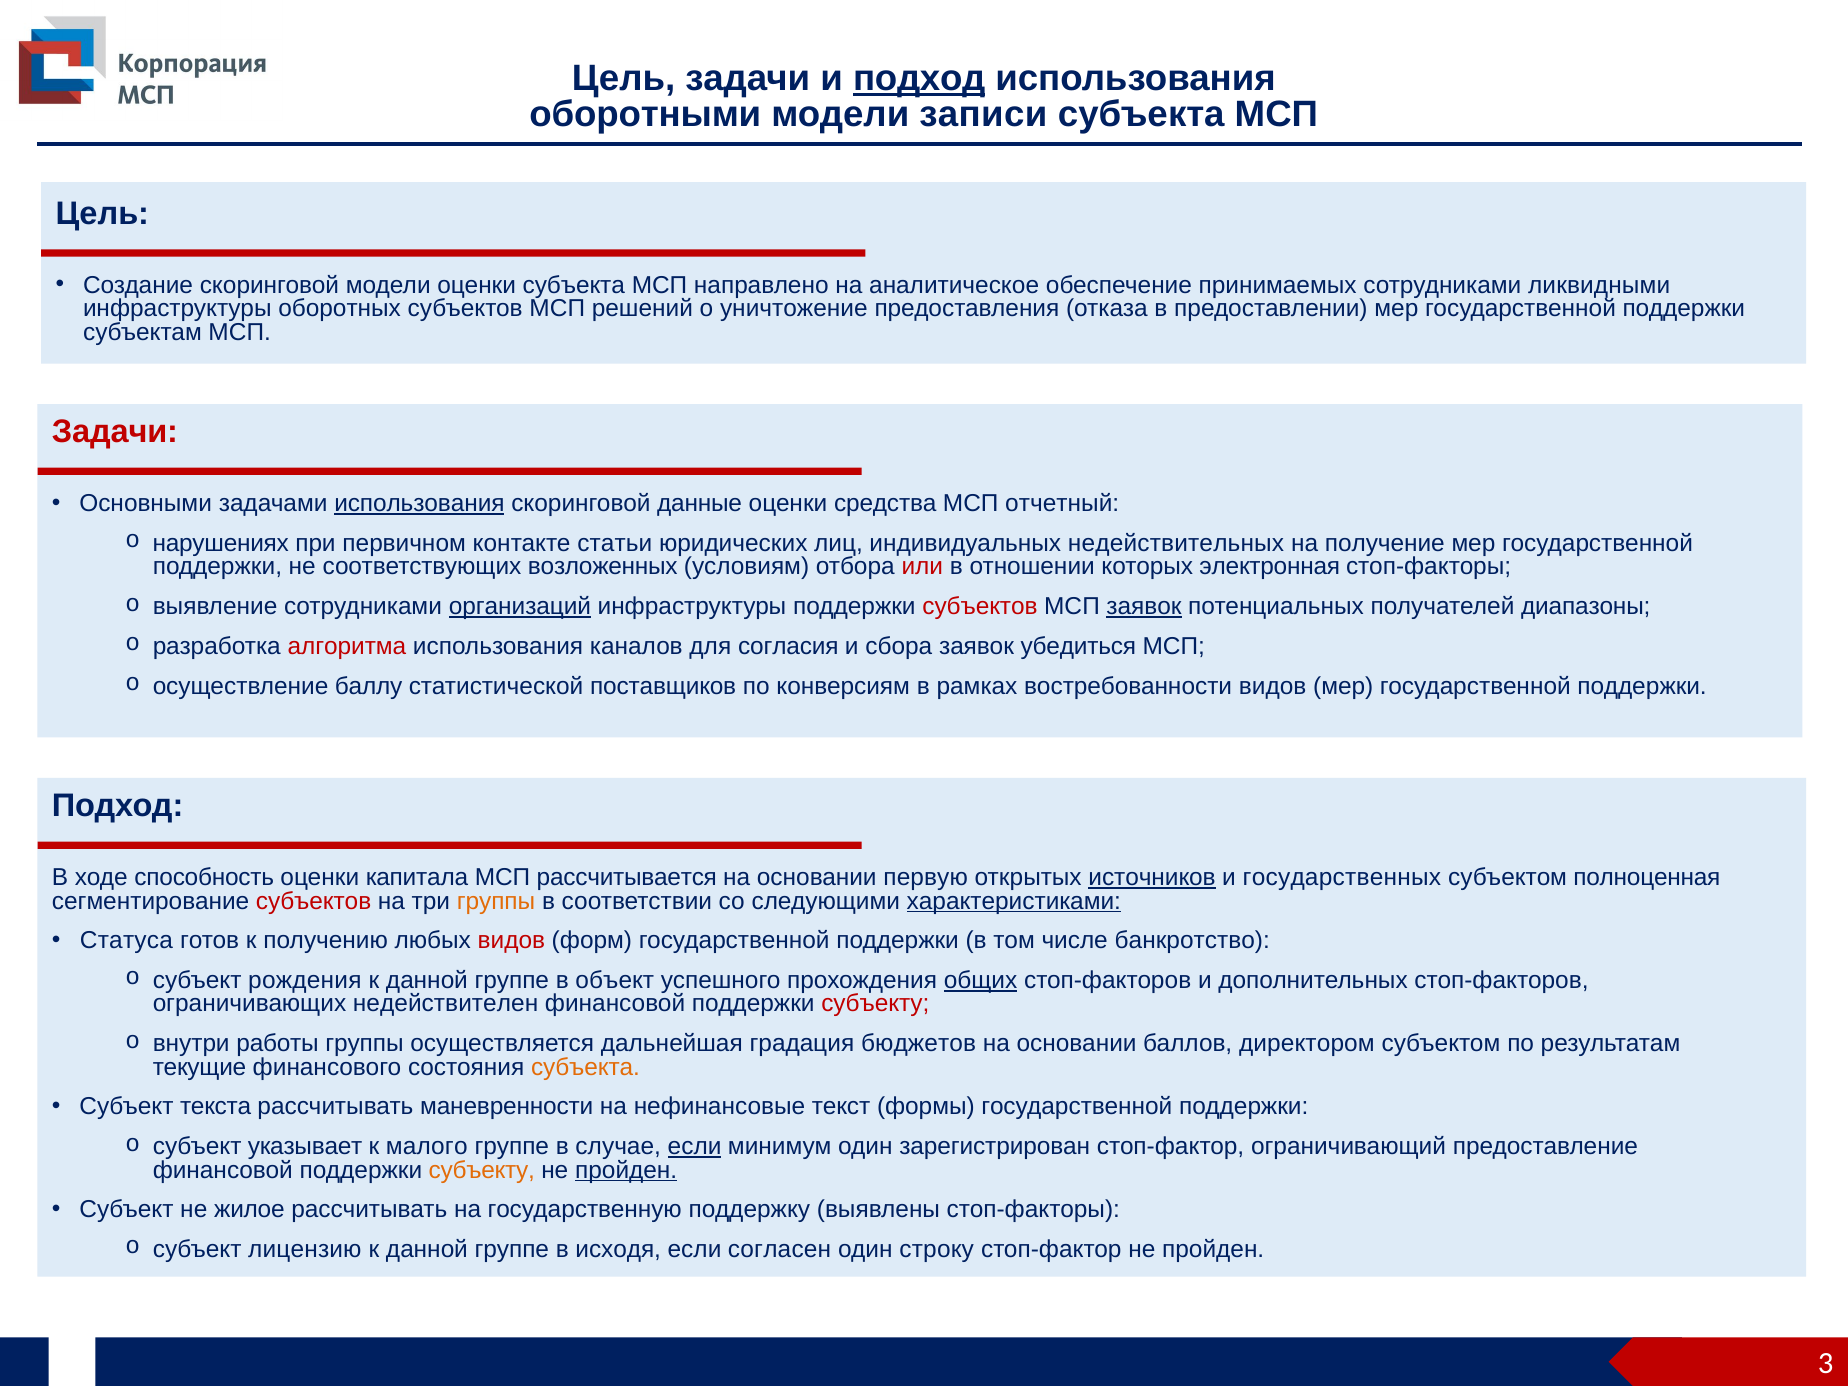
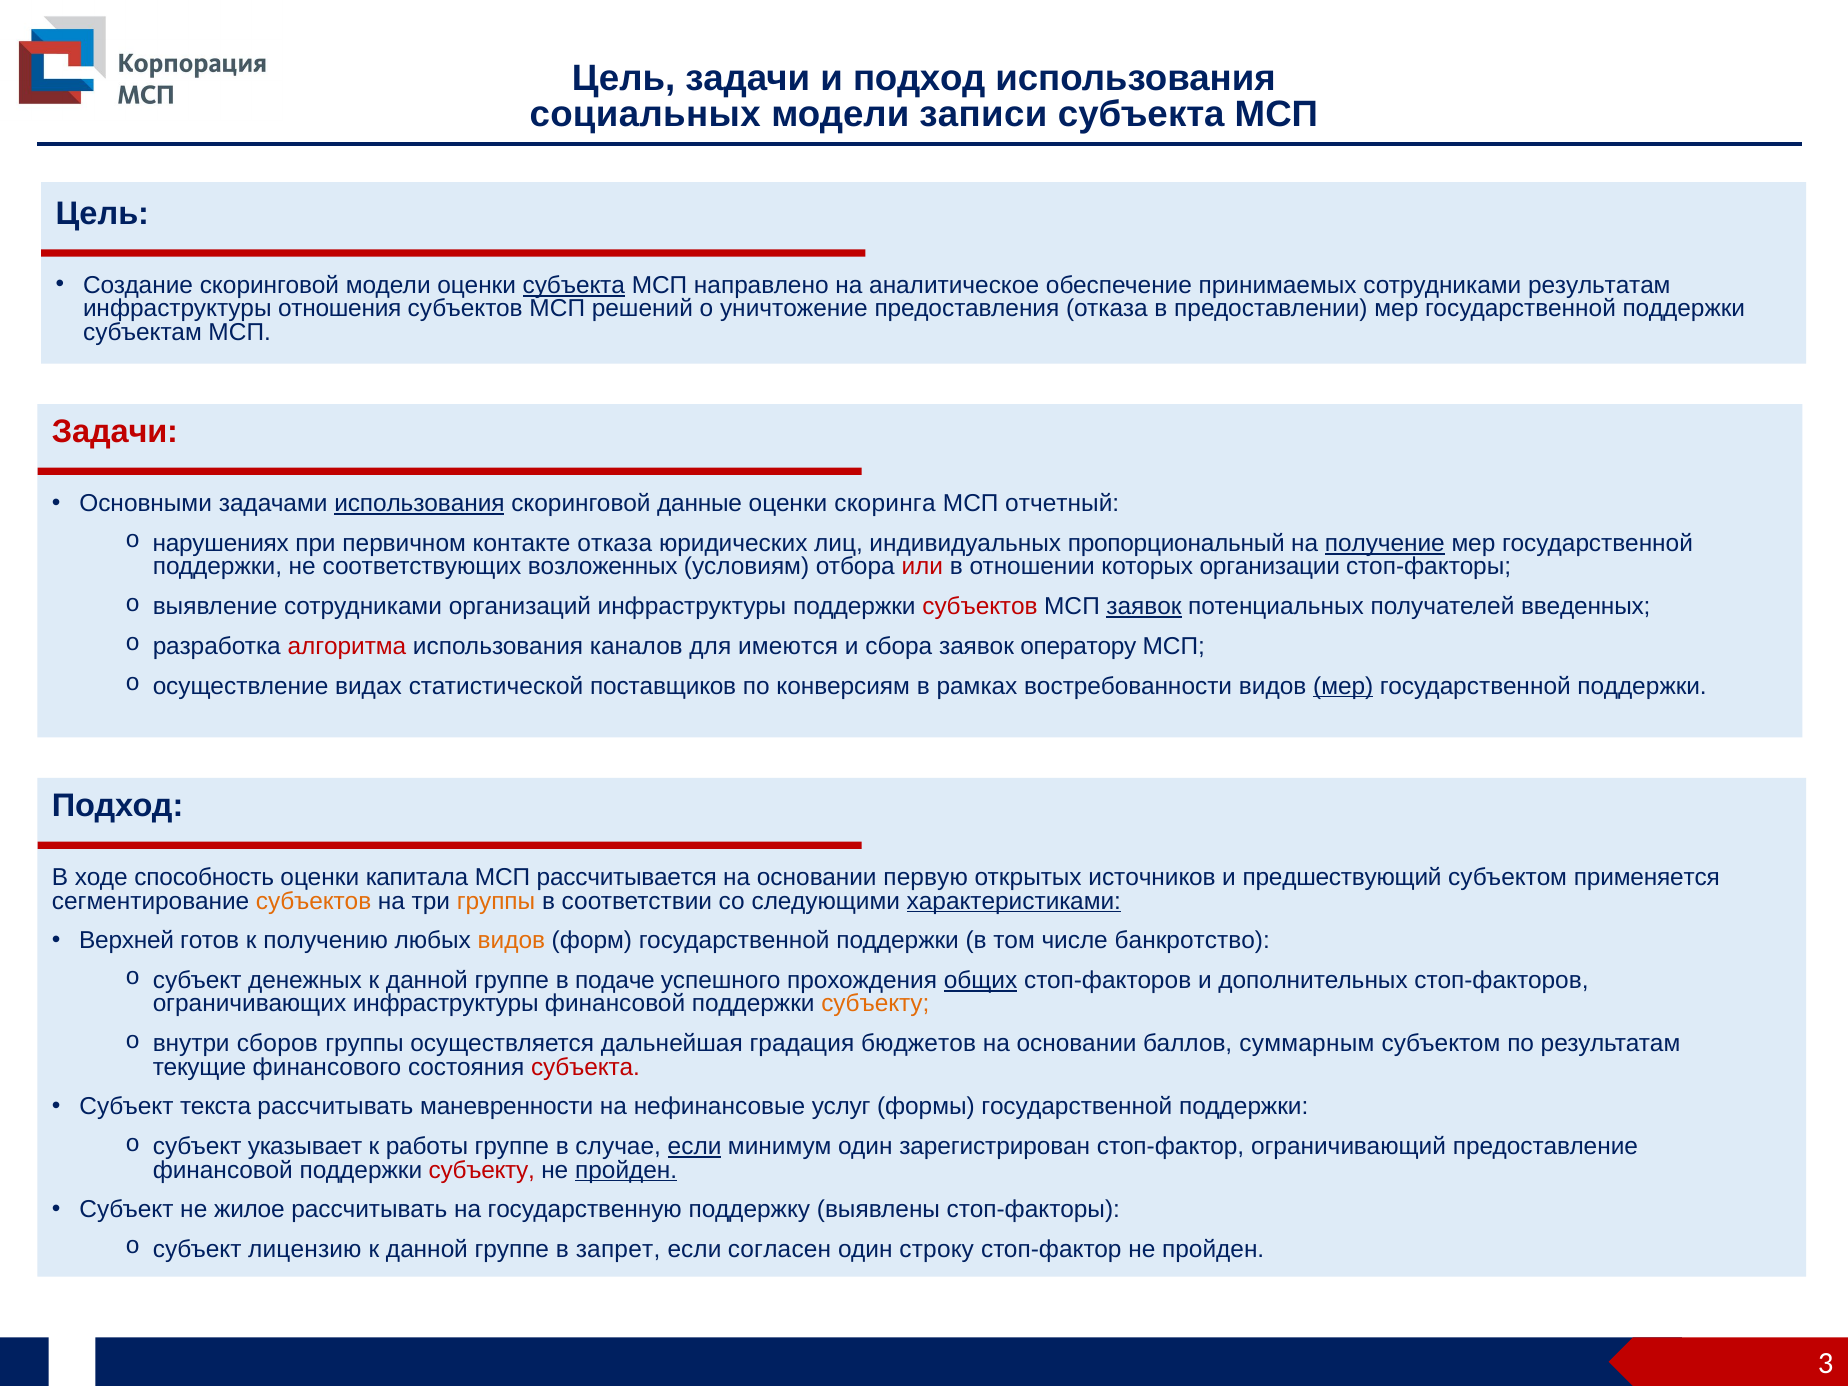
подход underline: present -> none (919, 79)
оборотными: оборотными -> социальных (645, 114)
субъекта underline: none -> present (574, 285)
сотрудниками ликвидными: ликвидными -> результатам (1599, 285)
оборотных: оборотных -> отношения (340, 309)
средства: средства -> скоринга (885, 504)
контакте статьи: статьи -> отказа (615, 543)
недействительных: недействительных -> пропорциональный (1176, 543)
получение underline: none -> present (1385, 543)
электронная: электронная -> организации (1270, 567)
организаций underline: present -> none (520, 607)
диапазоны: диапазоны -> введенных (1586, 607)
согласия: согласия -> имеются (788, 646)
убедиться: убедиться -> оператору (1078, 646)
баллу: баллу -> видах (368, 686)
мер underline: none -> present (1343, 686)
источников underline: present -> none (1152, 878)
государственных: государственных -> предшествующий (1342, 878)
полноценная: полноценная -> применяется (1647, 878)
субъектов colour: red -> orange (314, 901)
Статуса: Статуса -> Верхней (127, 941)
видов colour: red -> orange (511, 941)
рождения: рождения -> денежных (305, 981)
объект: объект -> подаче (615, 981)
ограничивающих недействителен: недействителен -> инфраструктуры (446, 1004)
субъекту colour: red -> orange (875, 1004)
работы: работы -> сборов (277, 1044)
директором: директором -> суммарным (1307, 1044)
субъекта colour: orange -> red (585, 1067)
текст: текст -> услуг (841, 1107)
малого: малого -> работы (427, 1147)
субъекту colour: orange -> red (482, 1170)
исходя: исходя -> запрет (618, 1250)
